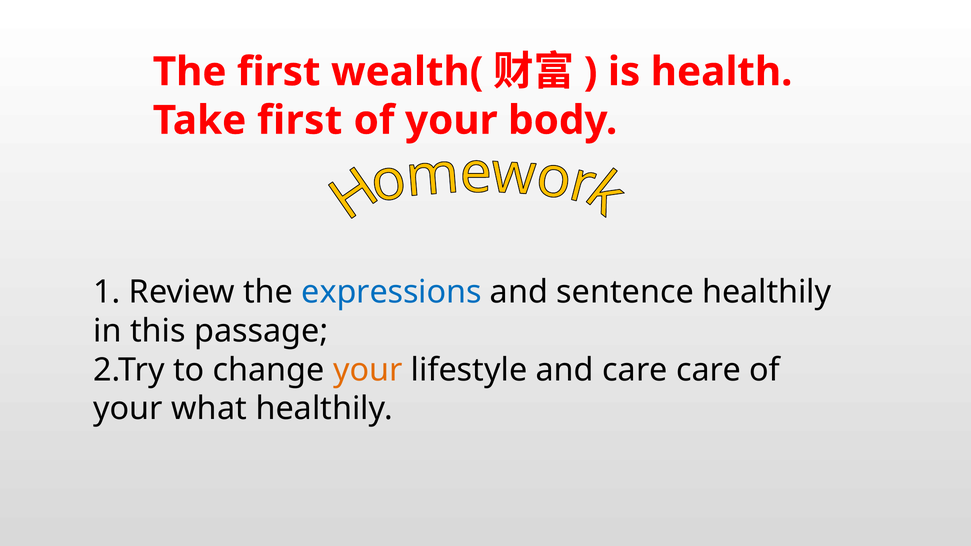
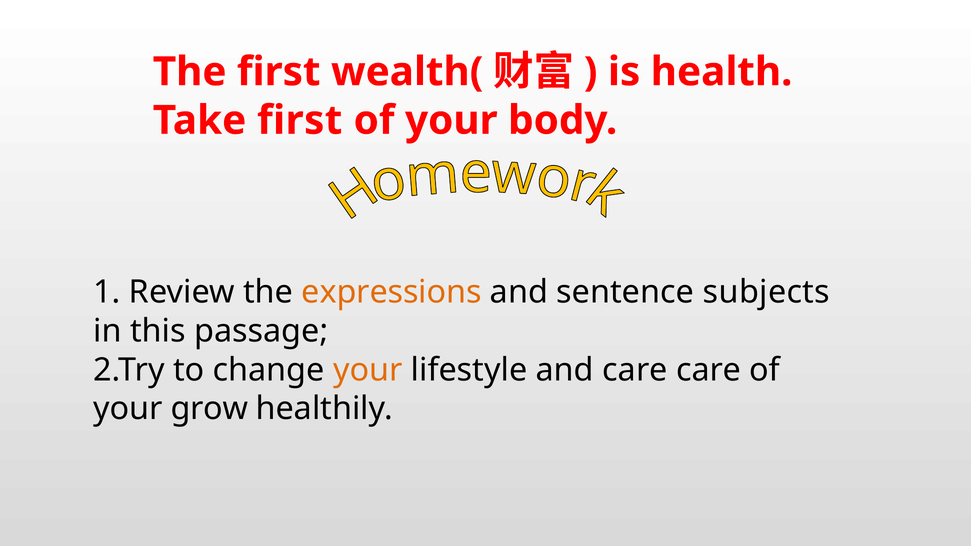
expressions colour: blue -> orange (391, 292)
sentence healthily: healthily -> subjects (766, 292)
what: what -> grow (209, 409)
